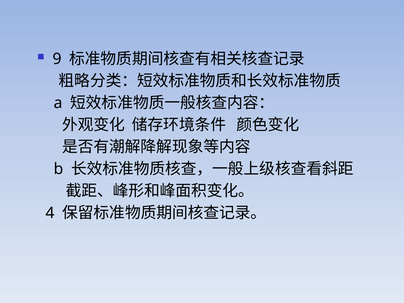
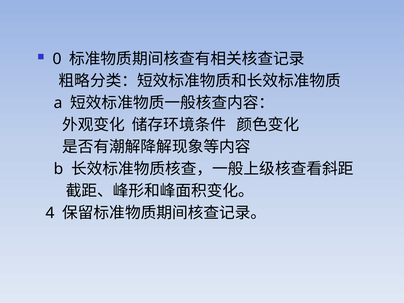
9: 9 -> 0 (57, 59)
